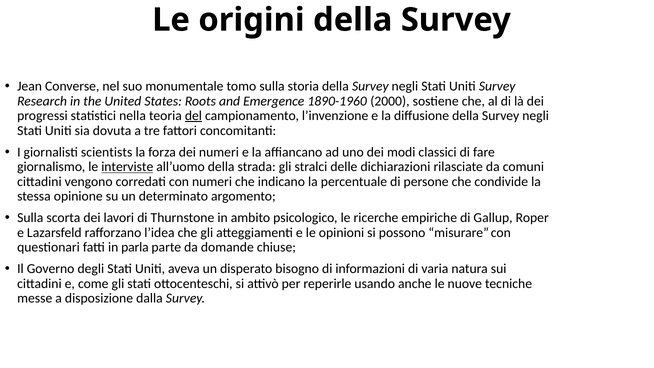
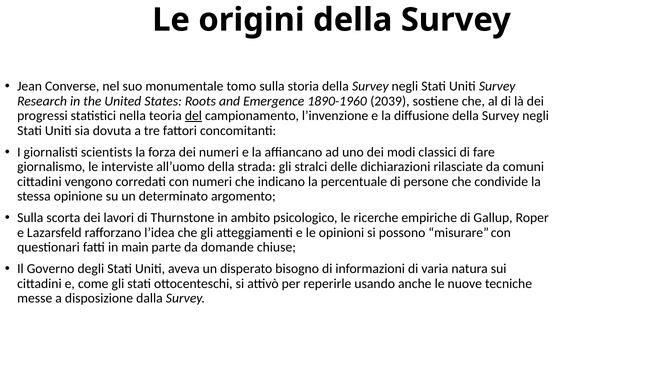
2000: 2000 -> 2039 (390, 101)
interviste underline: present -> none (127, 167)
parla: parla -> main (135, 247)
